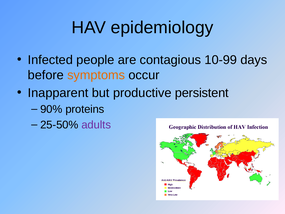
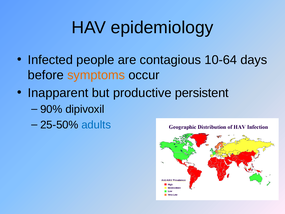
10-99: 10-99 -> 10-64 (221, 60)
proteins: proteins -> dipivoxil (85, 109)
adults colour: purple -> blue (96, 125)
